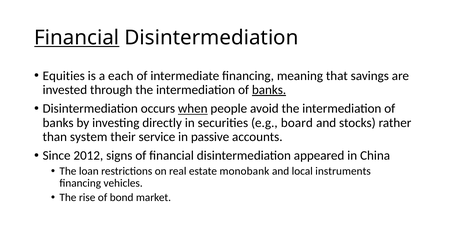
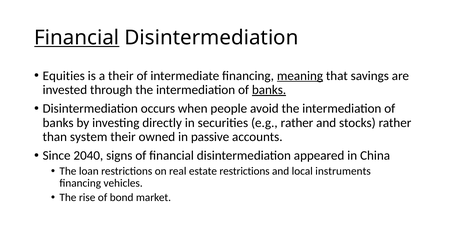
a each: each -> their (121, 76)
meaning underline: none -> present (300, 76)
when underline: present -> none (193, 109)
e.g board: board -> rather (297, 123)
service: service -> owned (157, 137)
2012: 2012 -> 2040 (88, 156)
estate monobank: monobank -> restrictions (245, 171)
